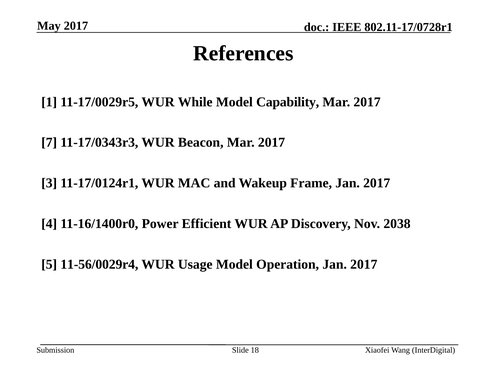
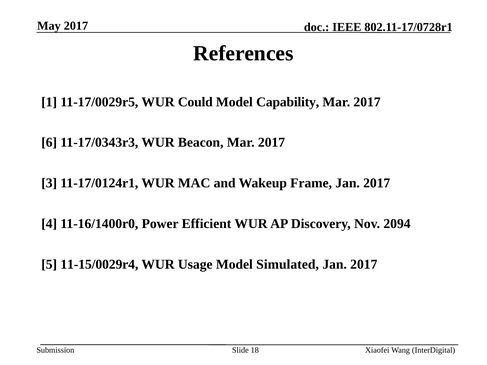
While: While -> Could (195, 102)
7: 7 -> 6 (49, 143)
2038: 2038 -> 2094 (397, 224)
11-56/0029r4: 11-56/0029r4 -> 11-15/0029r4 (99, 264)
Operation: Operation -> Simulated (288, 264)
